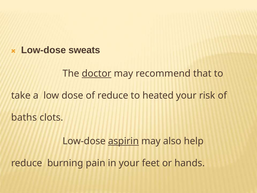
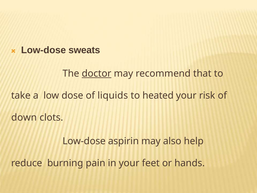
of reduce: reduce -> liquids (113, 95)
baths: baths -> down (24, 117)
aspirin underline: present -> none (123, 141)
